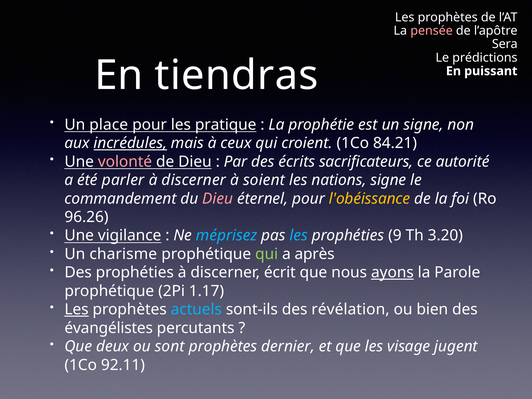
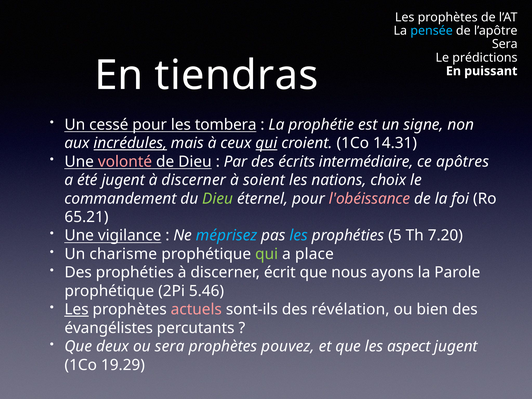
pensée colour: pink -> light blue (432, 31)
place: place -> cessé (109, 125)
pratique: pratique -> tombera (226, 125)
qui underline: none -> present (266, 143)
84.21: 84.21 -> 14.31 (395, 143)
sacrificateurs: sacrificateurs -> intermédiaire (366, 162)
autorité: autorité -> apôtres (463, 162)
été parler: parler -> jugent (123, 180)
nations signe: signe -> choix (388, 180)
Dieu colour: pink -> light green (218, 199)
l'obéissance colour: yellow -> pink (370, 199)
96.26: 96.26 -> 65.21 (86, 217)
9: 9 -> 5 (395, 236)
3.20: 3.20 -> 7.20 (445, 236)
après: après -> place (314, 254)
ayons underline: present -> none (392, 273)
1.17: 1.17 -> 5.46 (206, 291)
actuels colour: light blue -> pink (196, 309)
ou sont: sont -> sera (170, 346)
dernier: dernier -> pouvez (288, 346)
visage: visage -> aspect (409, 346)
92.11: 92.11 -> 19.29 (123, 365)
